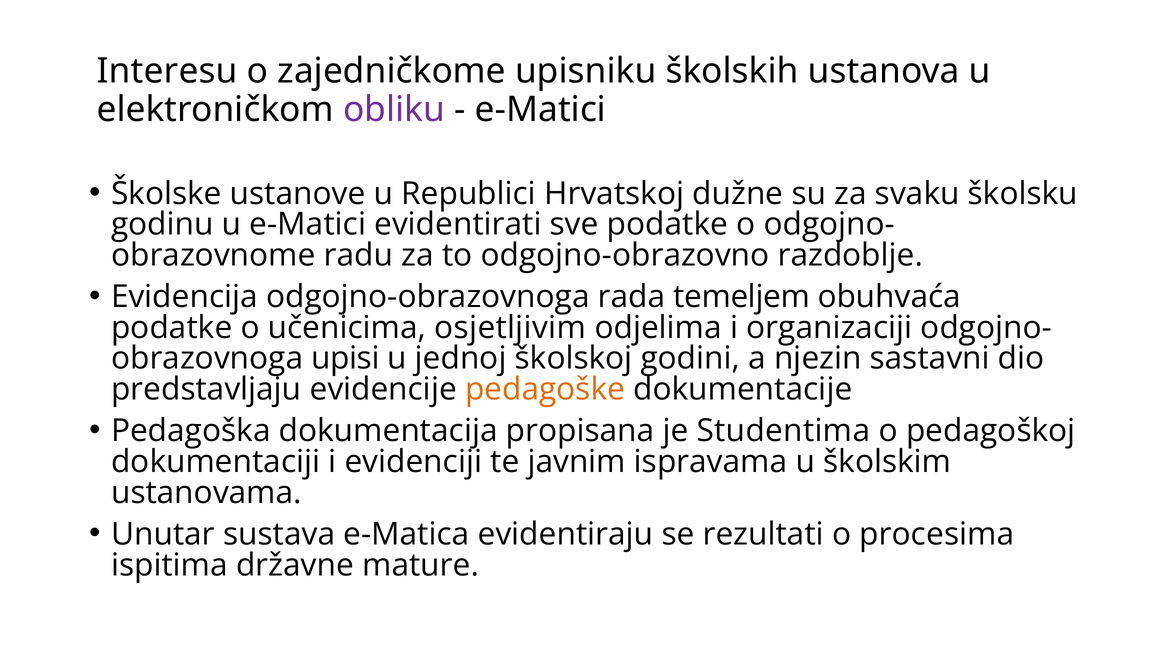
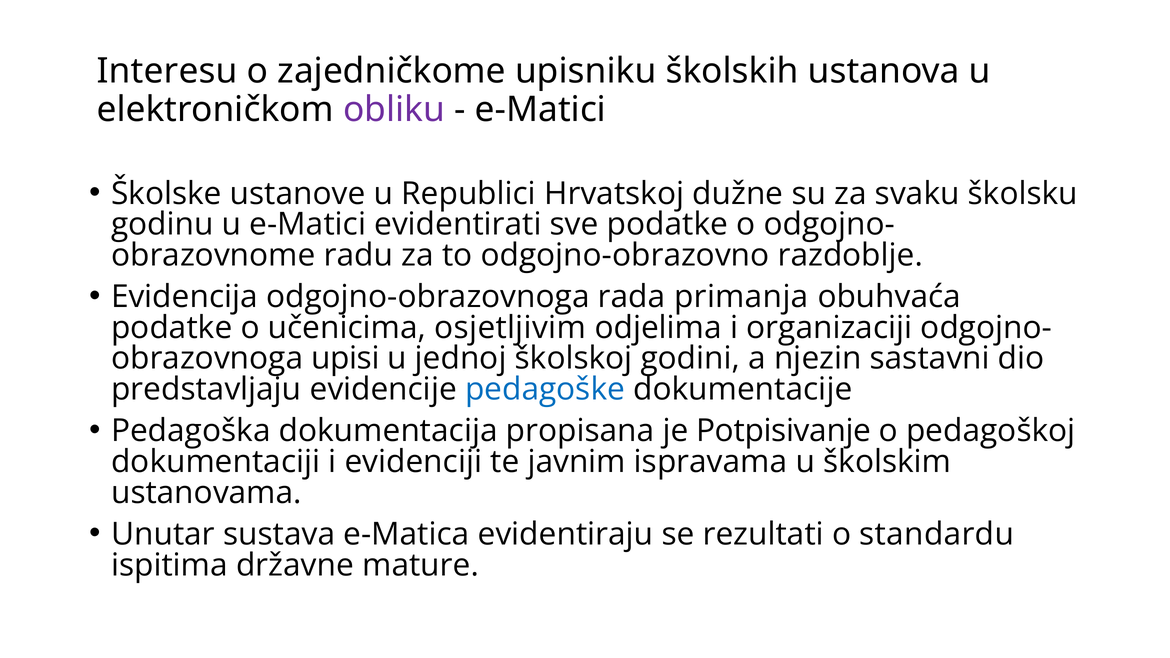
temeljem: temeljem -> primanja (741, 297)
pedagoške colour: orange -> blue (545, 389)
Studentima: Studentima -> Potpisivanje (784, 431)
procesima: procesima -> standardu (937, 534)
